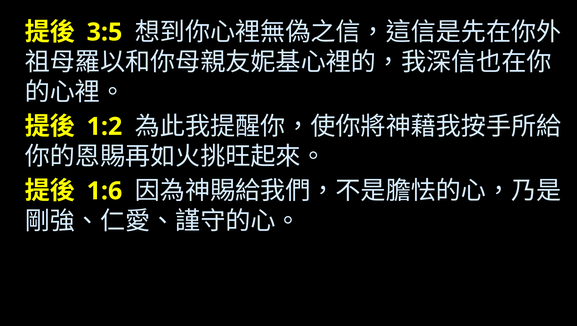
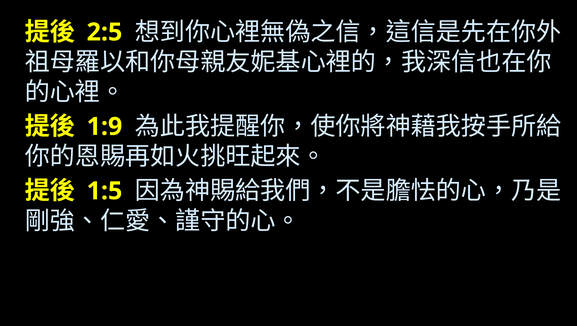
3:5: 3:5 -> 2:5 (104, 32)
1:2: 1:2 -> 1:9 (104, 127)
1:6: 1:6 -> 1:5 (104, 191)
